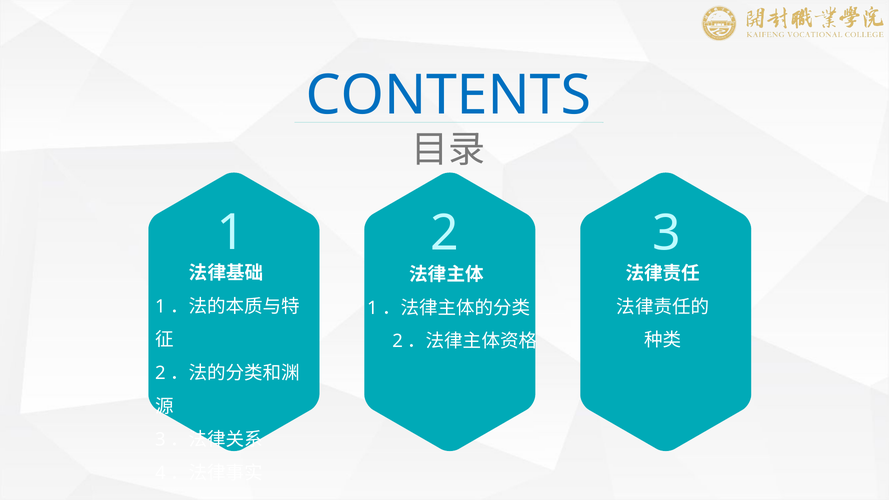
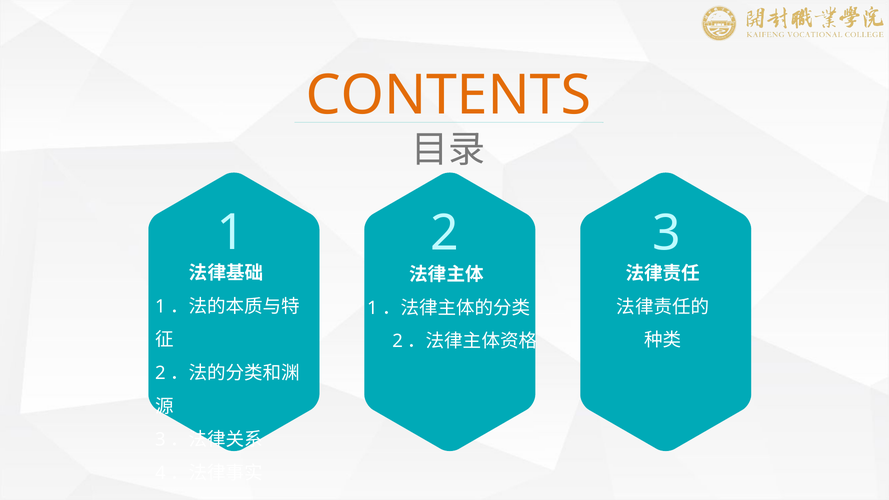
CONTENTS colour: blue -> orange (448, 96)
